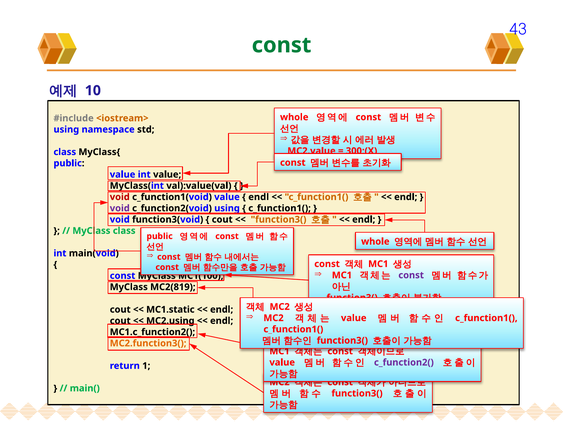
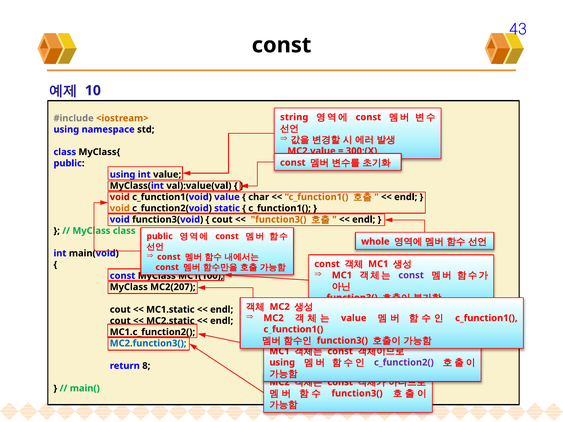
const colour: green -> black (282, 45)
whole: whole -> string (294, 117)
value: value -> using (123, 175)
endl: endl -> char (259, 197)
void colour: purple -> orange (120, 208)
c_function2(void using: using -> static (227, 208)
MC2(819: MC2(819 -> MC2(207 (173, 287)
MC2.using: MC2.using -> MC2.static (170, 321)
MC2.function3( colour: orange -> blue (148, 343)
value: value -> using (282, 363)
1: 1 -> 8 (146, 366)
